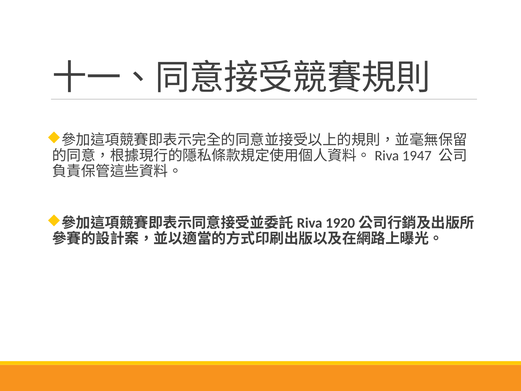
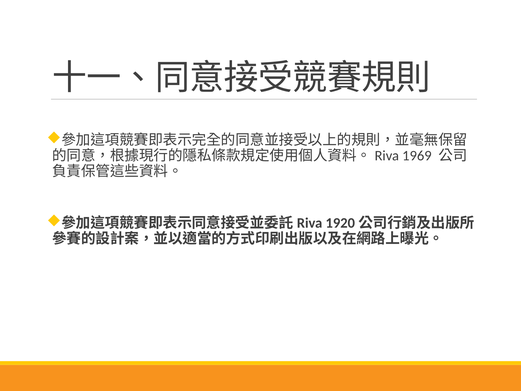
1947: 1947 -> 1969 (417, 156)
